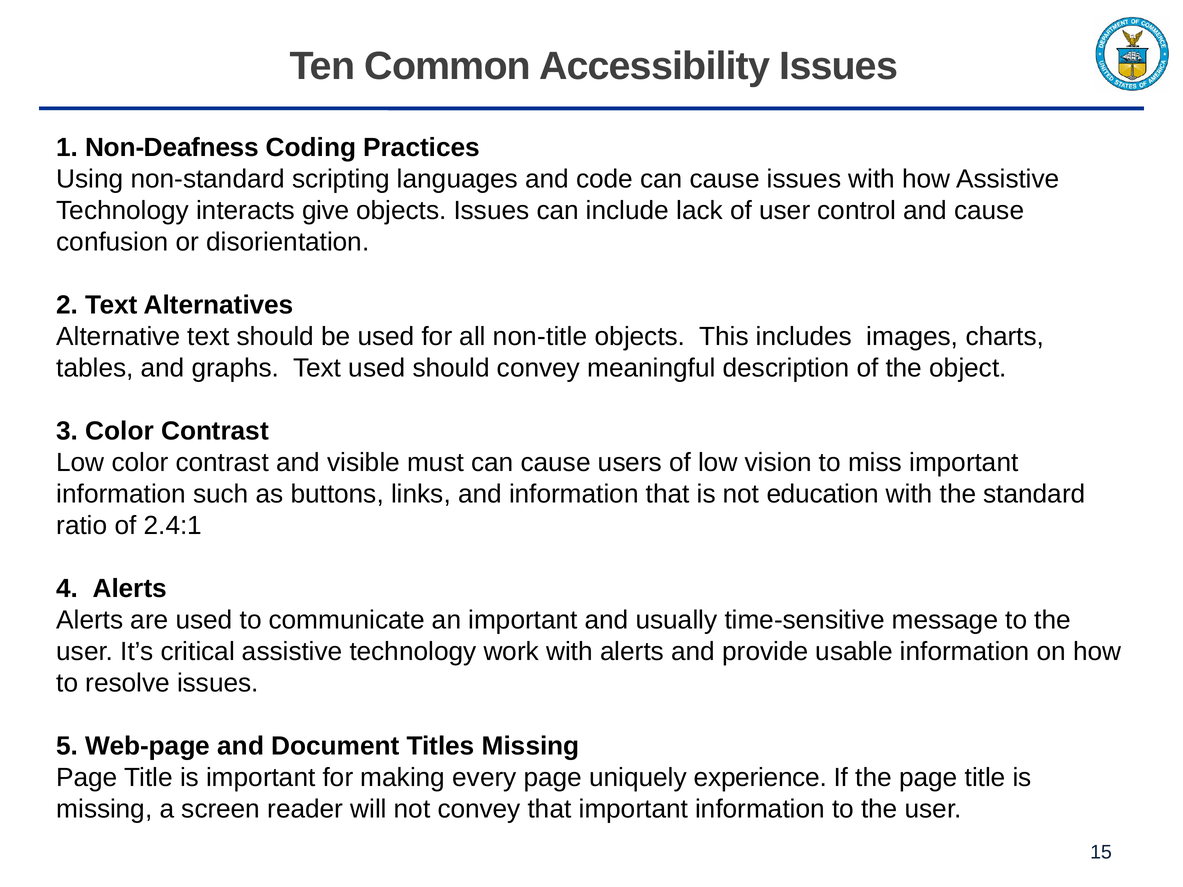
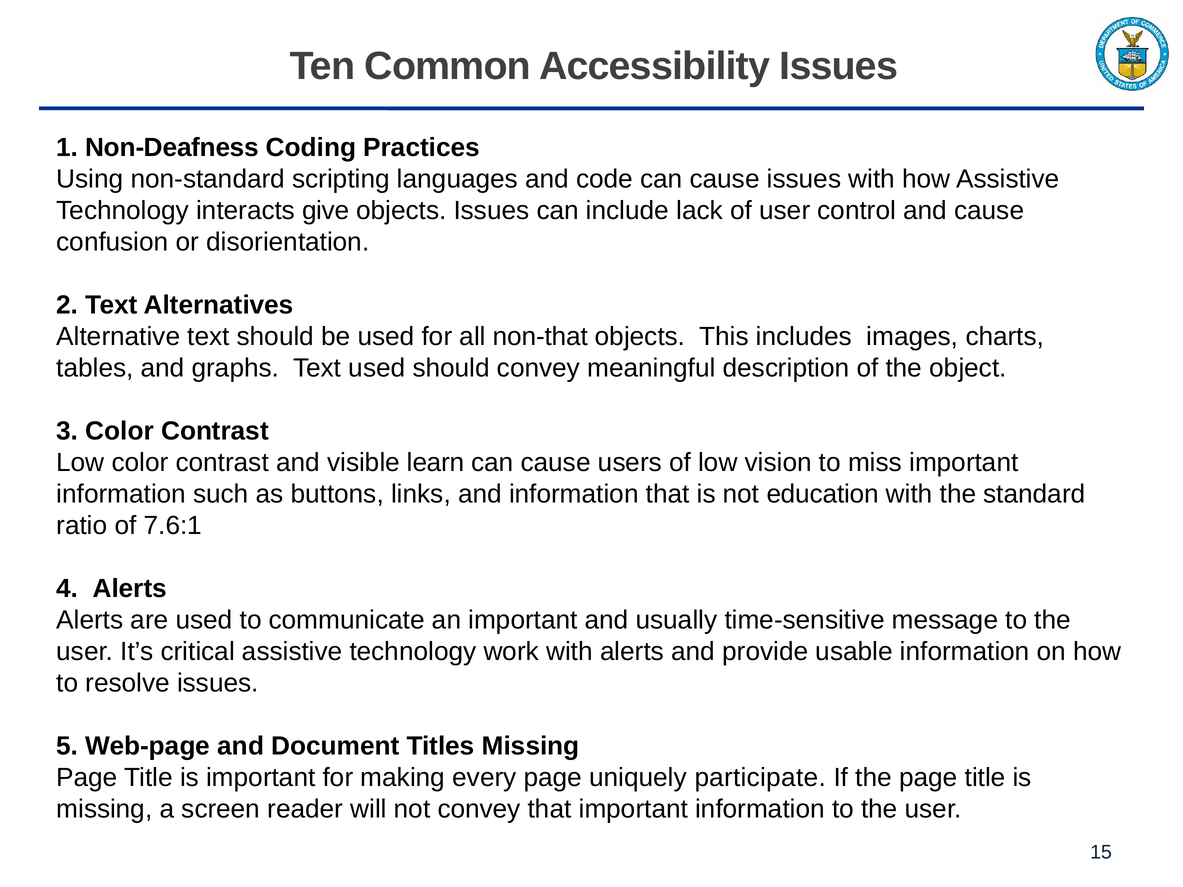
non-title: non-title -> non-that (540, 337)
must: must -> learn (436, 463)
2.4:1: 2.4:1 -> 7.6:1 (173, 526)
experience: experience -> participate (760, 778)
